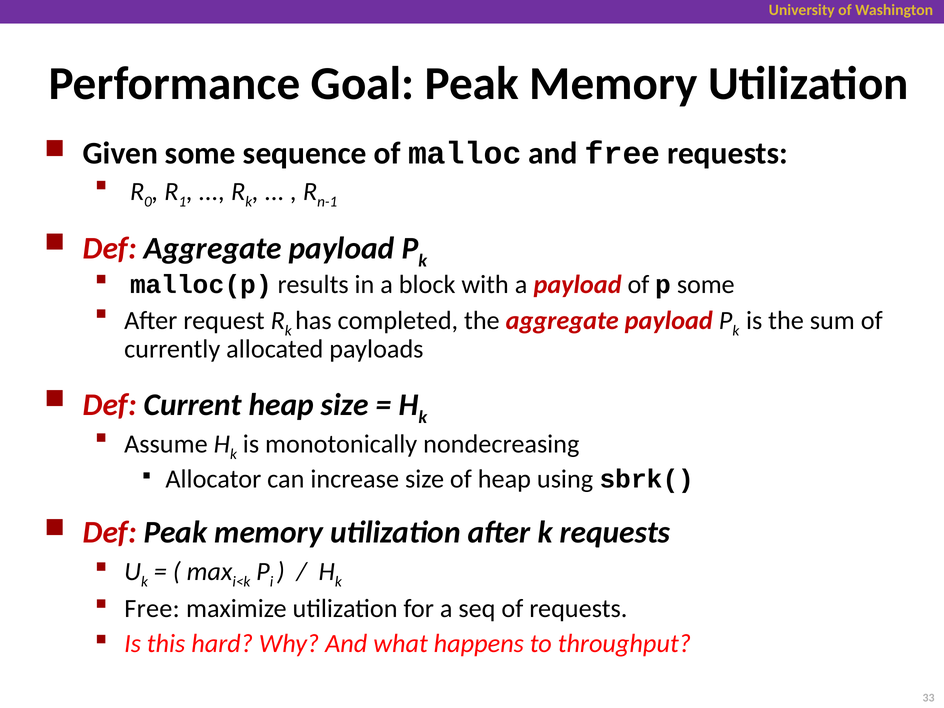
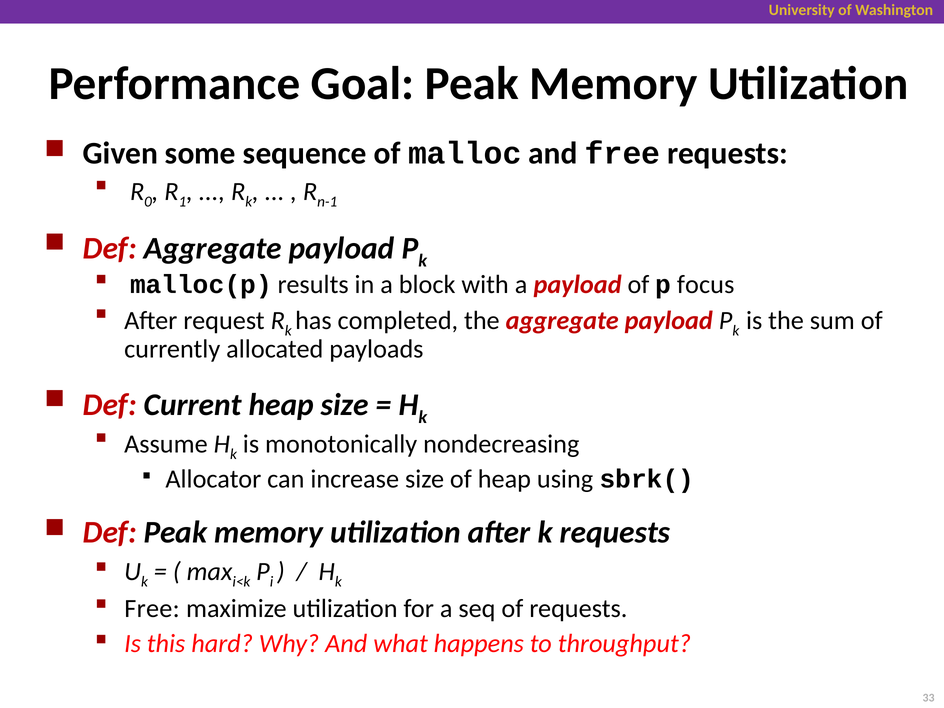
p some: some -> focus (706, 284)
